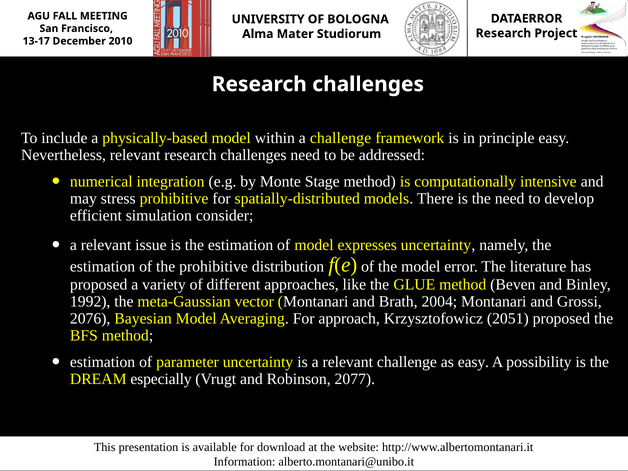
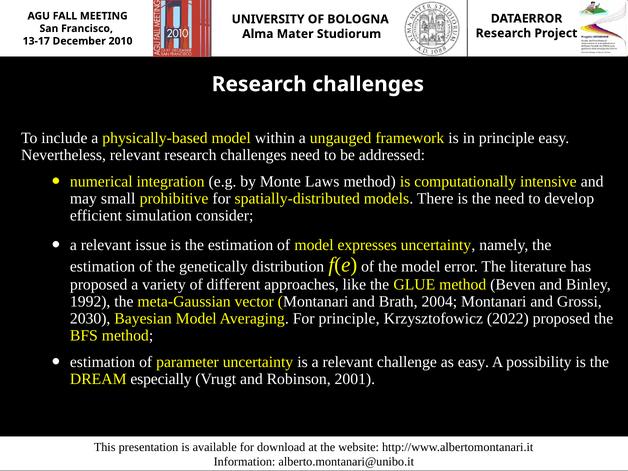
a challenge: challenge -> ungauged (341, 138)
Stage: Stage -> Laws (322, 182)
stress: stress -> small (118, 199)
the prohibitive: prohibitive -> genetically (214, 267)
2076: 2076 -> 2030 (90, 319)
For approach: approach -> principle (349, 319)
2051: 2051 -> 2022 (508, 319)
2077: 2077 -> 2001 (355, 379)
